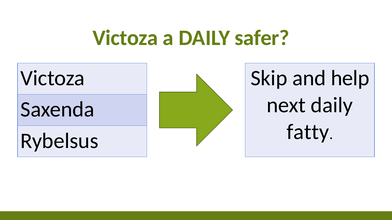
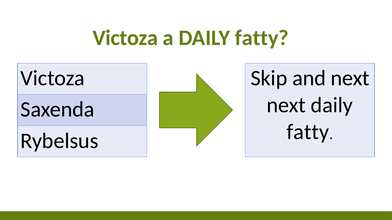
a DAILY safer: safer -> fatty (262, 38)
and help: help -> next (350, 78)
